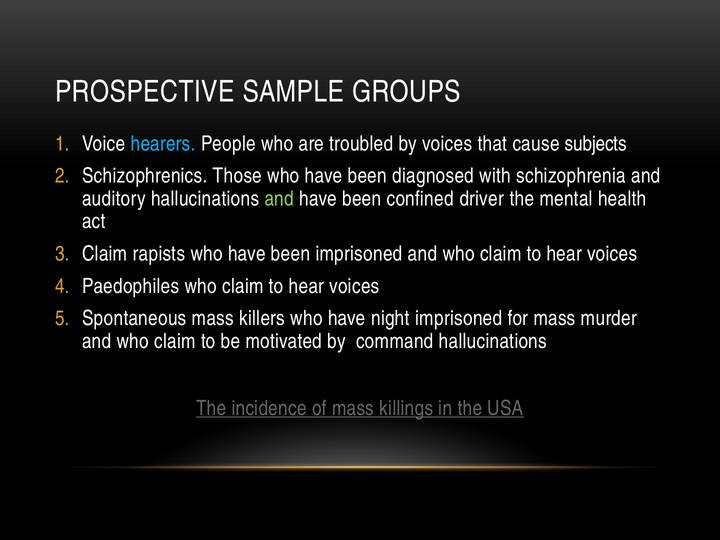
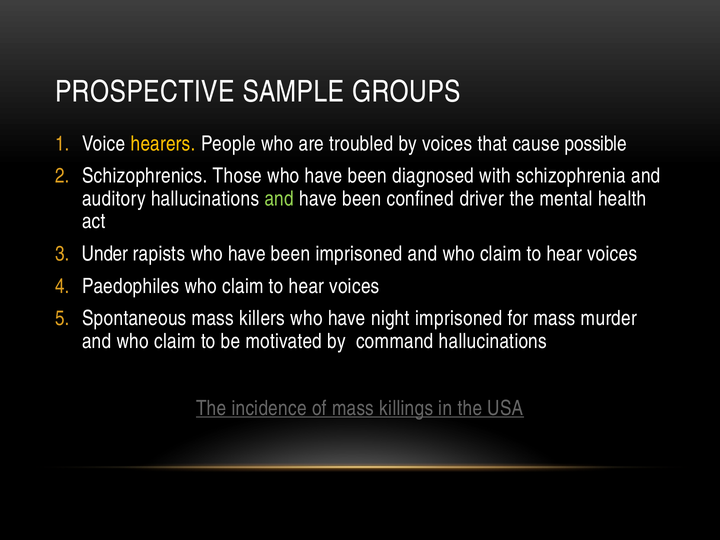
hearers colour: light blue -> yellow (163, 144)
subjects: subjects -> possible (596, 144)
Claim: Claim -> Under (105, 254)
